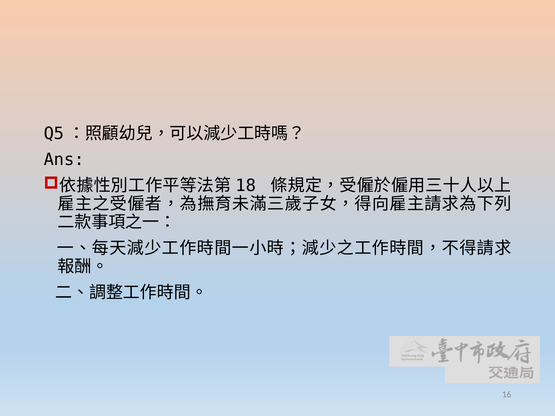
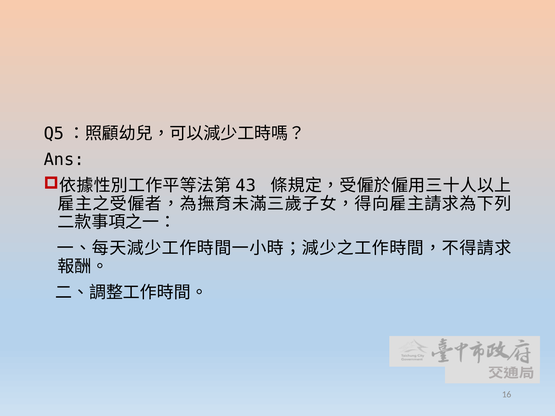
18: 18 -> 43 (246, 186)
